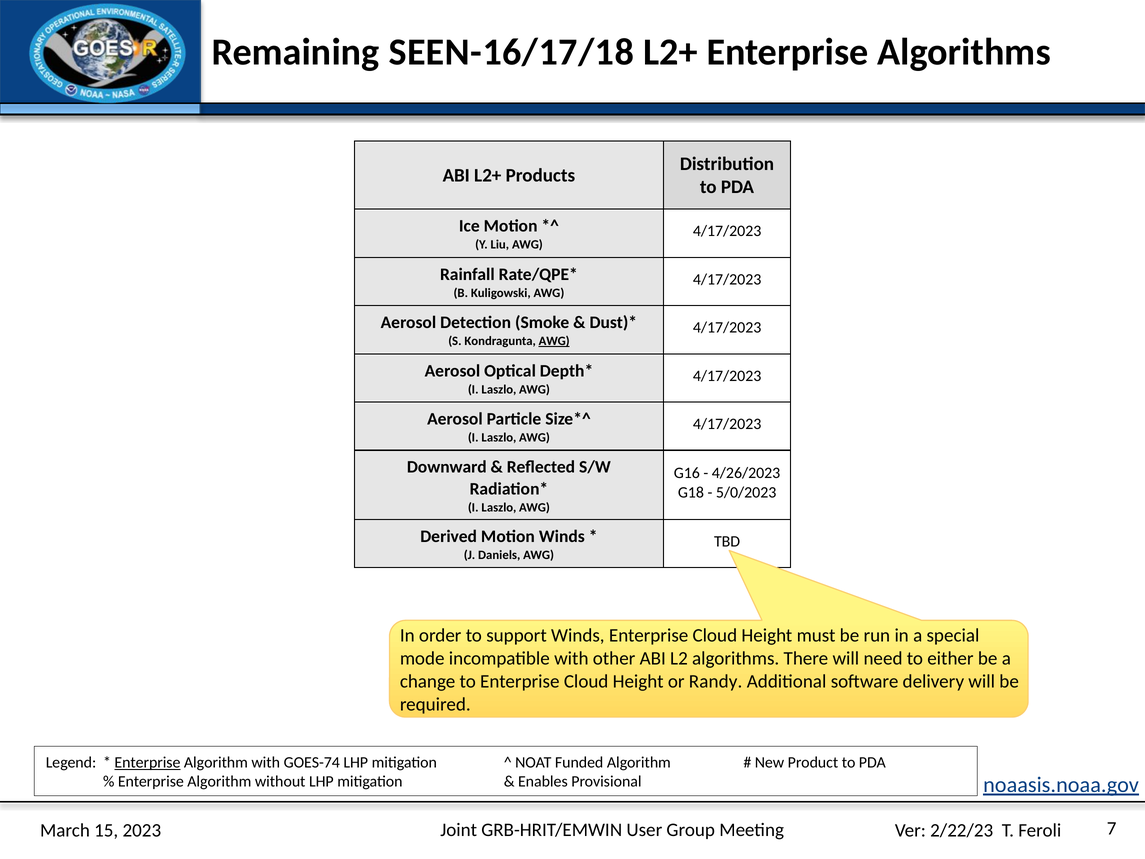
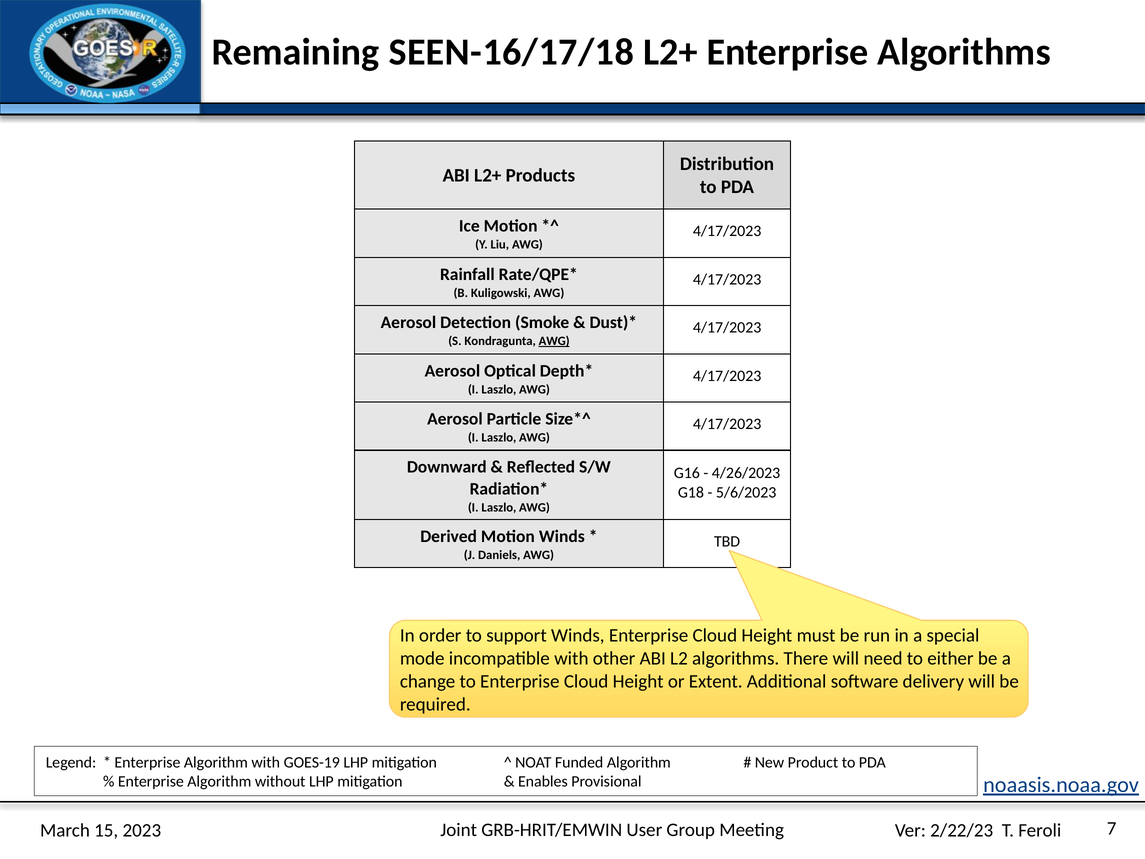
5/0/2023: 5/0/2023 -> 5/6/2023 (746, 492)
Randy: Randy -> Extent (716, 681)
Enterprise underline: present -> none (147, 762)
GOES-74: GOES-74 -> GOES-19 (312, 762)
